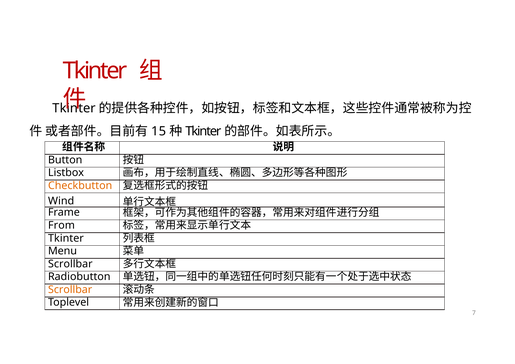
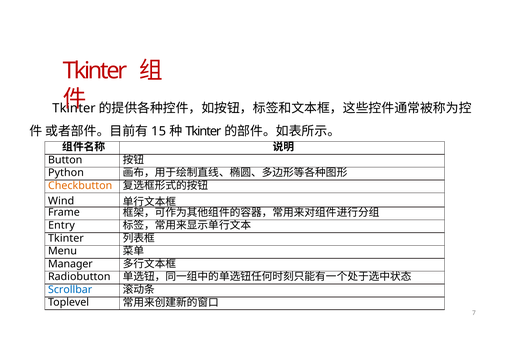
Listbox: Listbox -> Python (66, 173)
From: From -> Entry (61, 226)
Scrollbar: Scrollbar -> Manager (70, 264)
Scrollbar colour: orange -> blue (70, 290)
